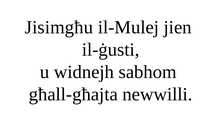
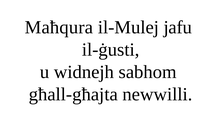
Jisimgħu: Jisimgħu -> Maħqura (59, 27)
jien: jien -> jafu (178, 27)
